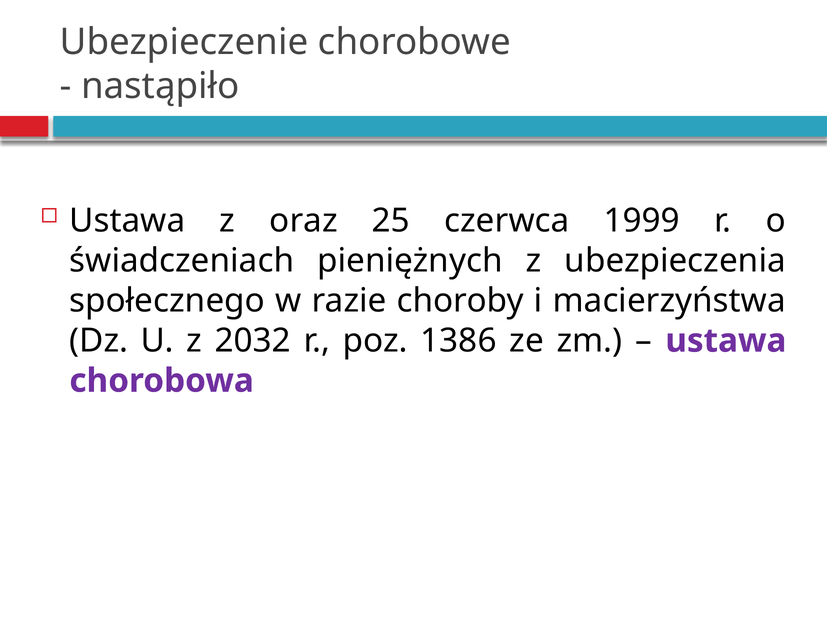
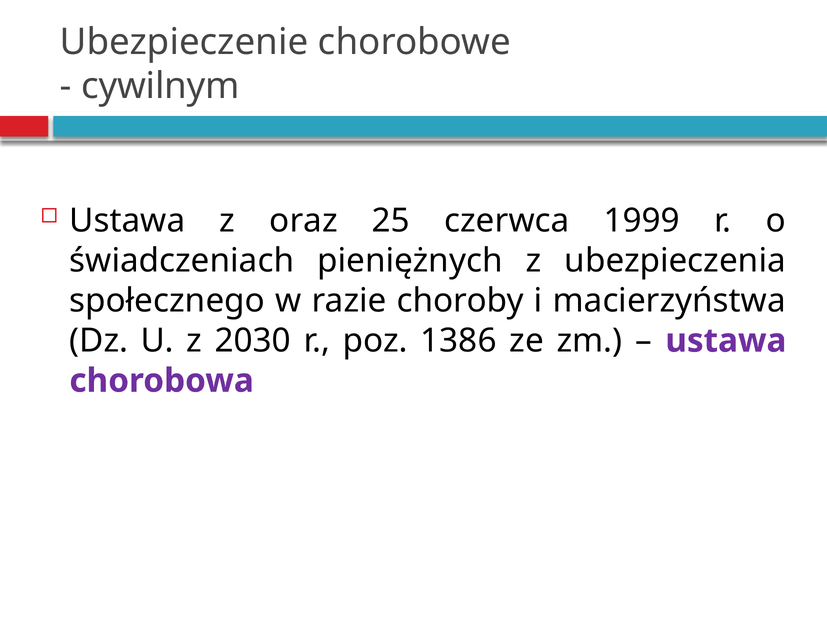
nastąpiło: nastąpiło -> cywilnym (160, 86)
2032: 2032 -> 2030 (253, 340)
